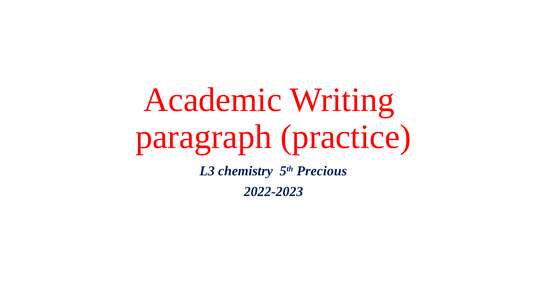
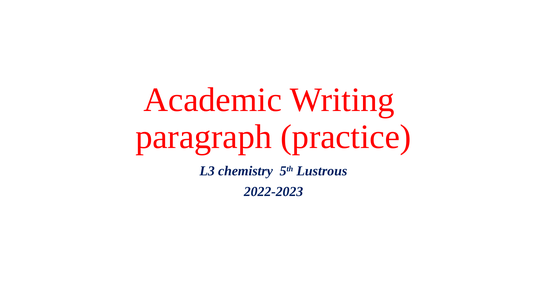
Precious: Precious -> Lustrous (322, 171)
